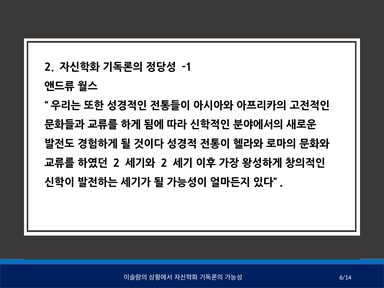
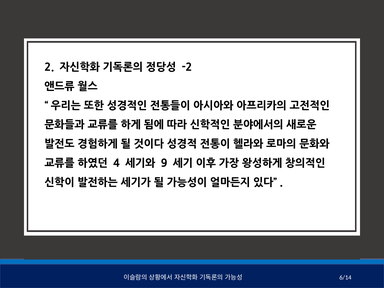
-1: -1 -> -2 (187, 67)
2: 2 -> 4 (116, 163)
2: 2 -> 9 (164, 163)
